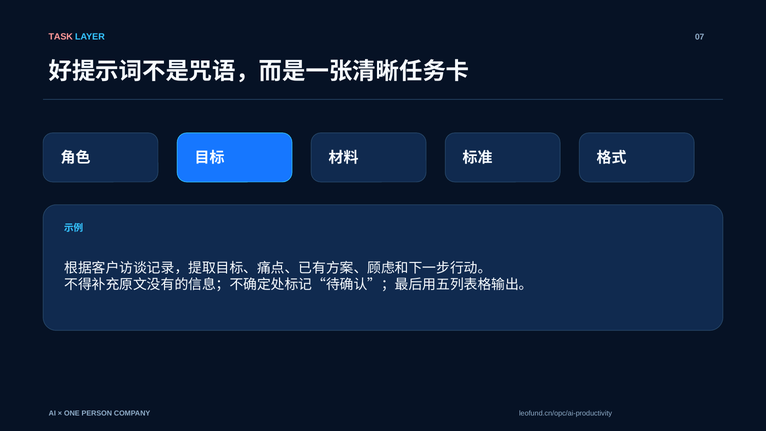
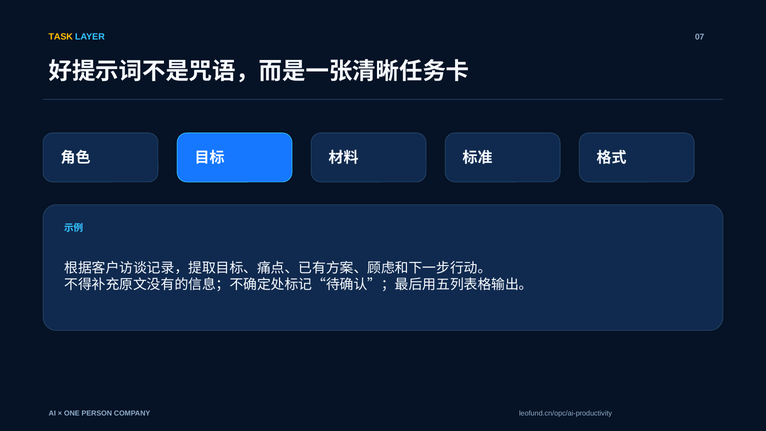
TASK colour: pink -> yellow (61, 37)
